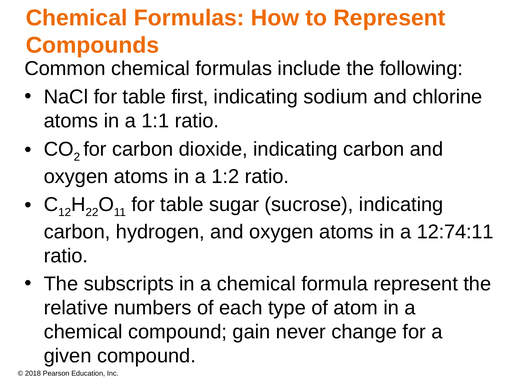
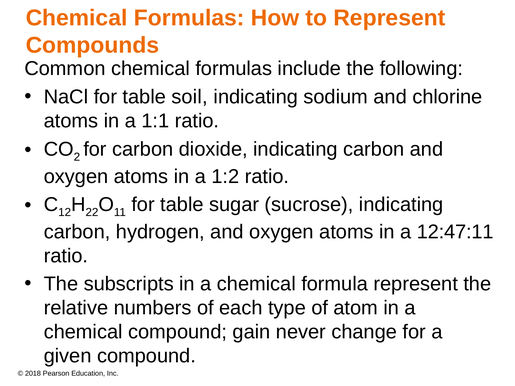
first: first -> soil (190, 97)
12:74:11: 12:74:11 -> 12:47:11 (455, 232)
